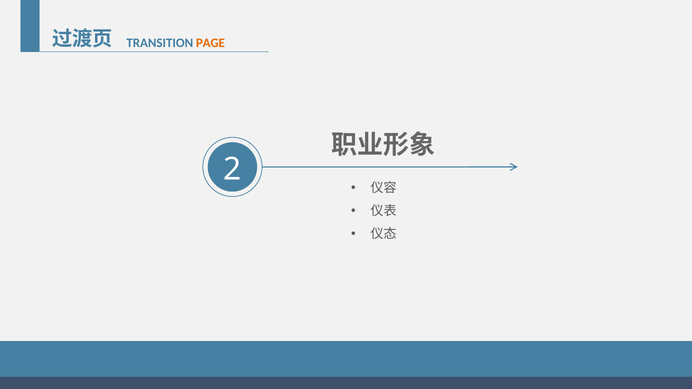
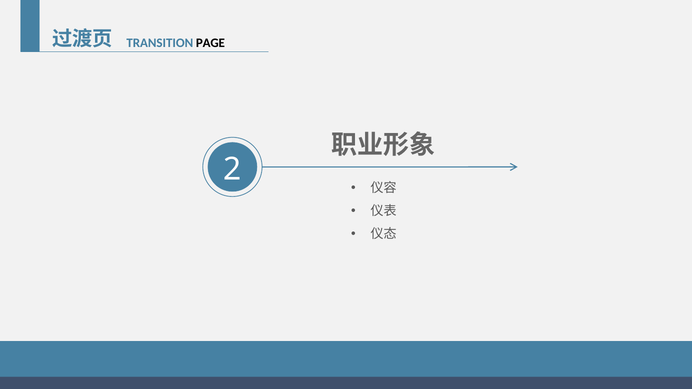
PAGE colour: orange -> black (210, 43)
